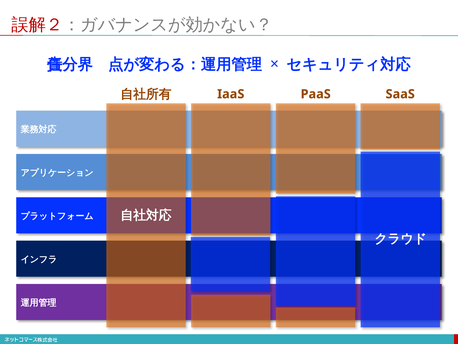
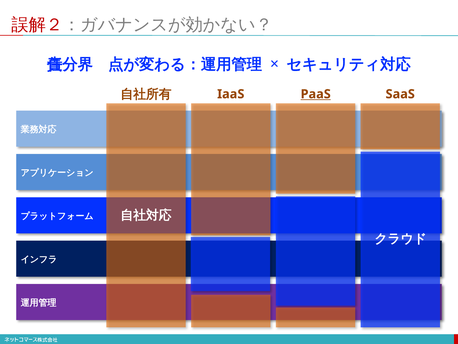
PaaS underline: none -> present (316, 94)
